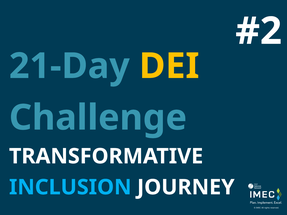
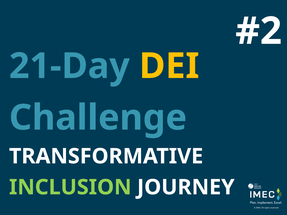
INCLUSION colour: light blue -> light green (70, 187)
